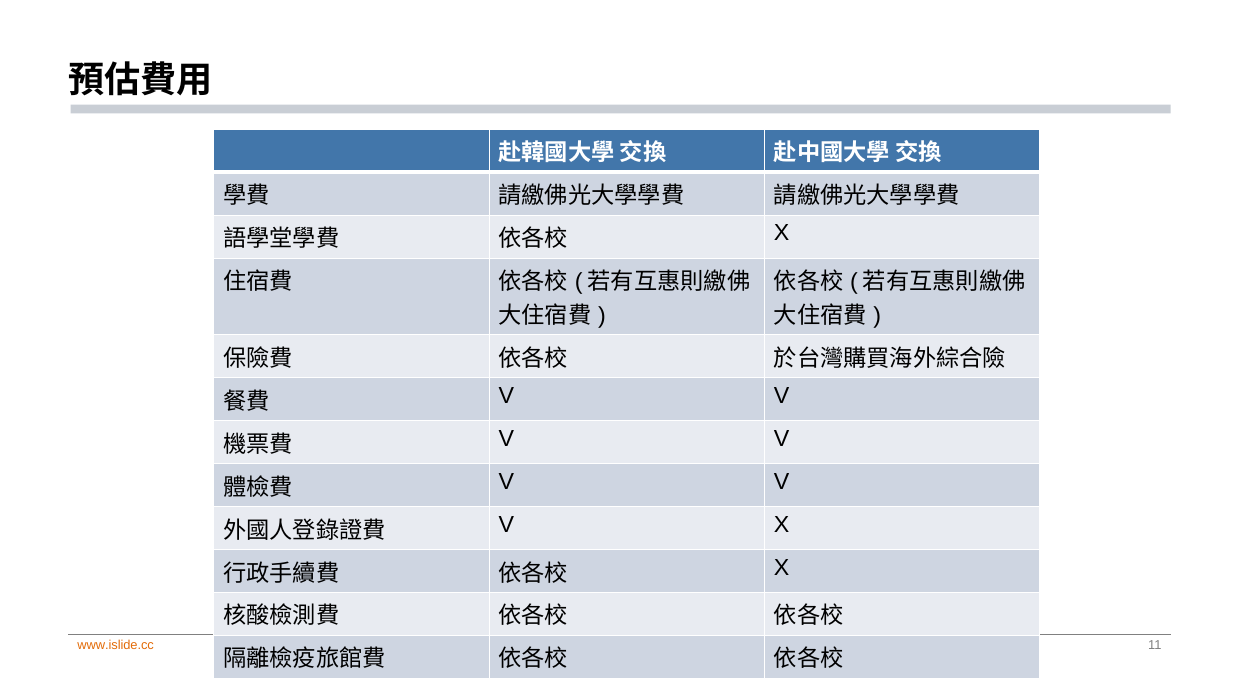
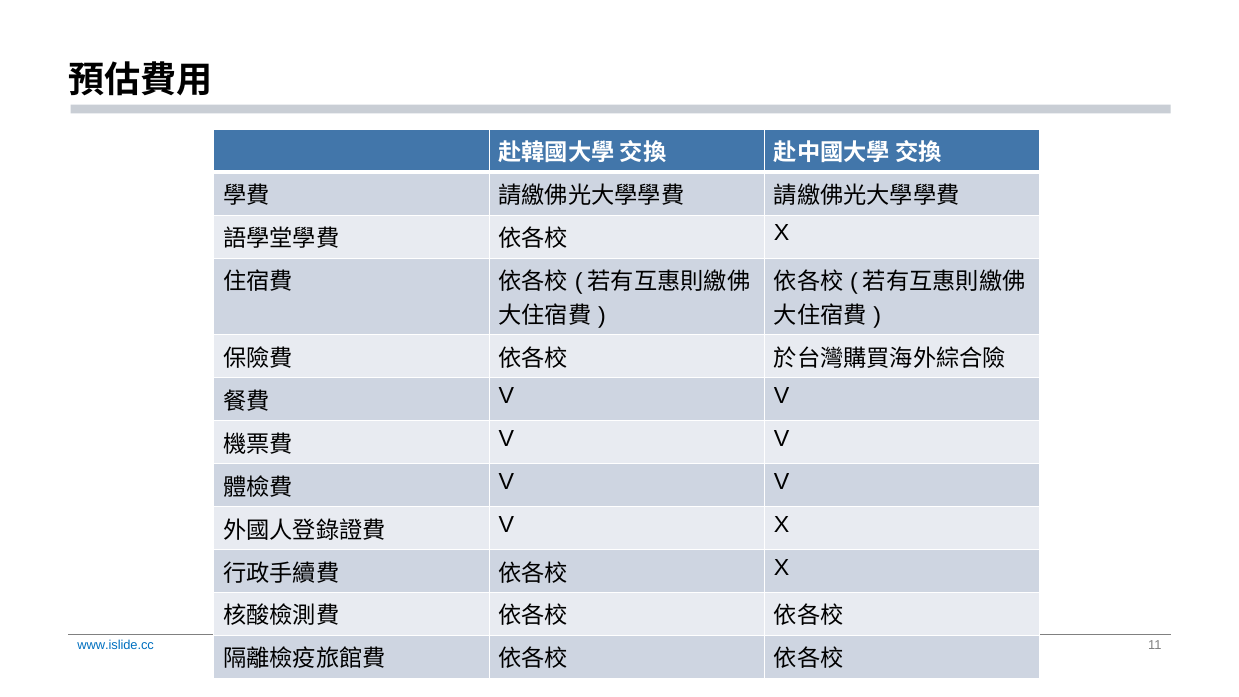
www.islide.cc colour: orange -> blue (116, 645)
